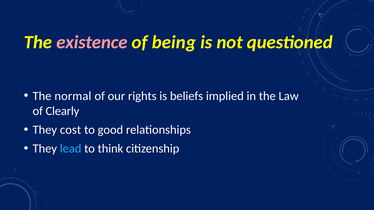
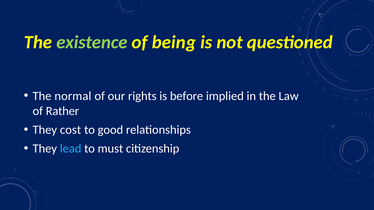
existence colour: pink -> light green (92, 42)
beliefs: beliefs -> before (187, 96)
Clearly: Clearly -> Rather (62, 111)
think: think -> must (110, 149)
